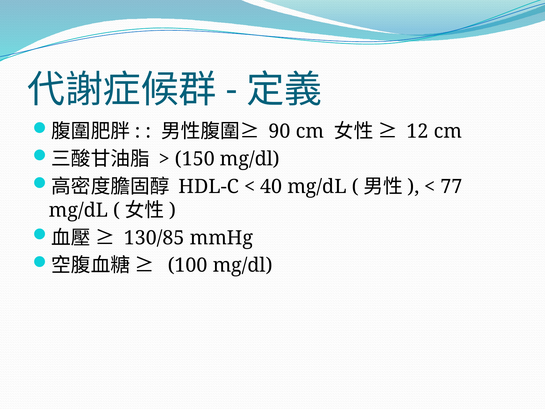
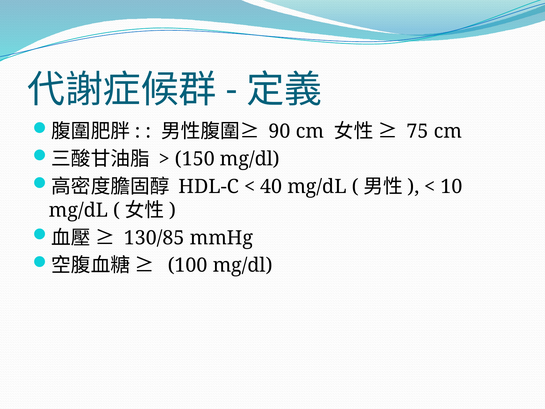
12: 12 -> 75 (418, 131)
77: 77 -> 10 (451, 186)
